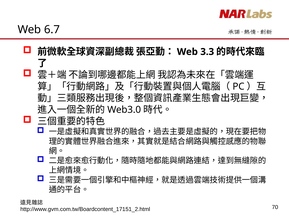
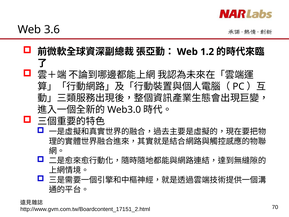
6.7: 6.7 -> 3.6 (52, 29)
3.3: 3.3 -> 1.2 (207, 52)
